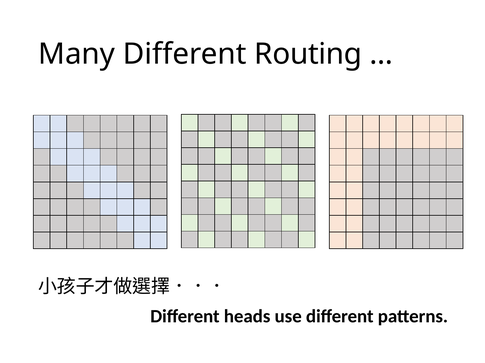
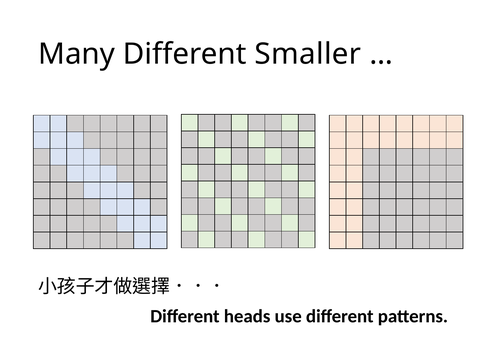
Routing: Routing -> Smaller (308, 54)
